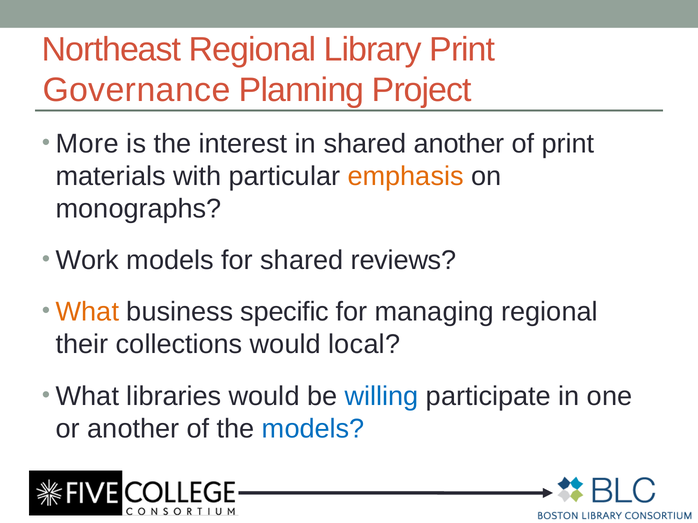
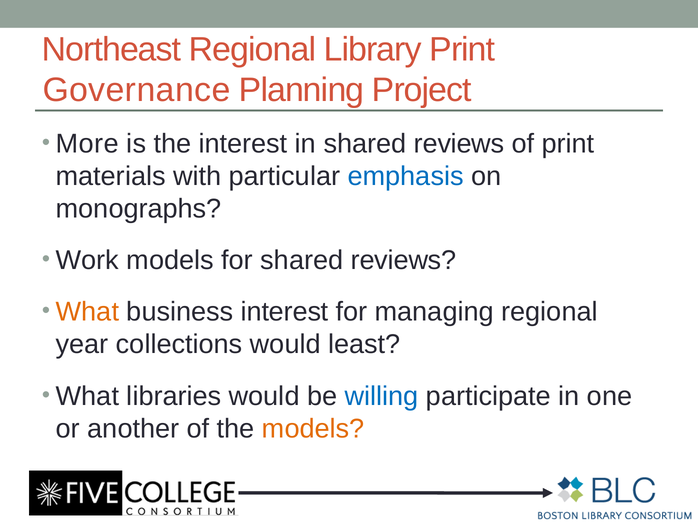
in shared another: another -> reviews (459, 144)
emphasis colour: orange -> blue (406, 176)
business specific: specific -> interest (285, 312)
their: their -> year (82, 345)
local: local -> least (364, 345)
models colour: blue -> orange (313, 429)
